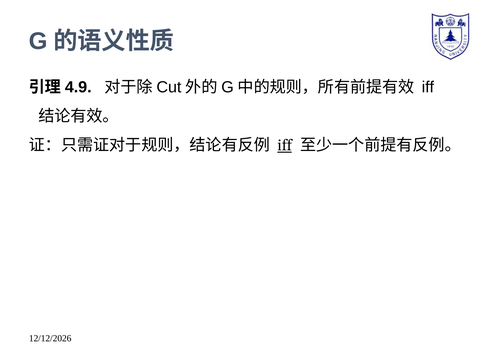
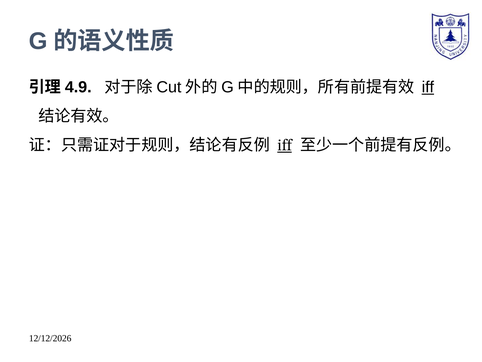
iff underline: none -> present (428, 87)
